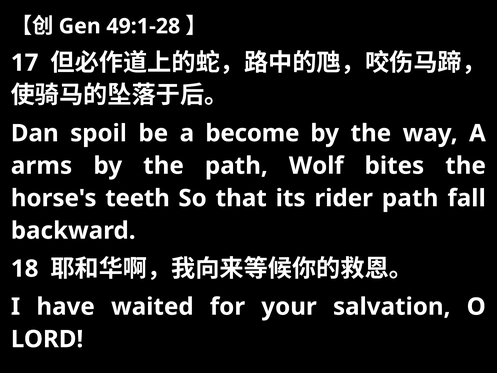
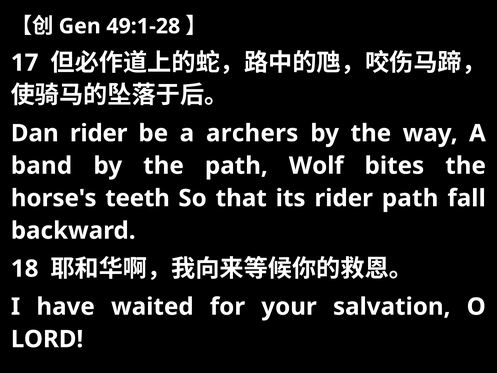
Dan spoil: spoil -> rider (99, 133)
become: become -> archers (252, 133)
arms: arms -> band (41, 166)
